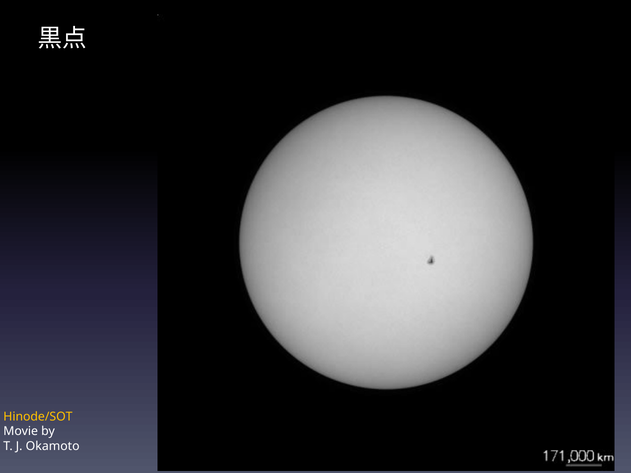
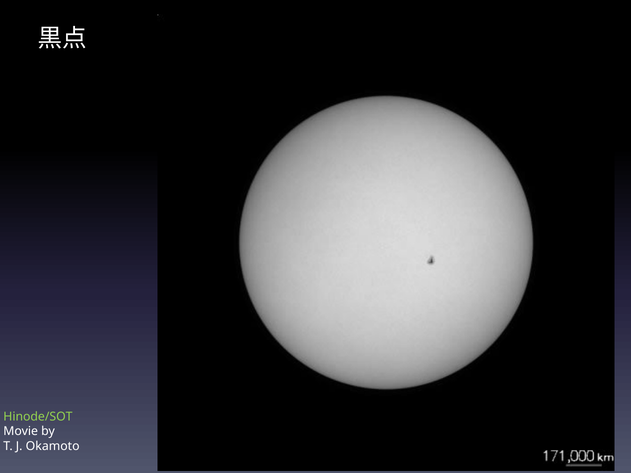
Hinode/SOT colour: yellow -> light green (38, 417)
